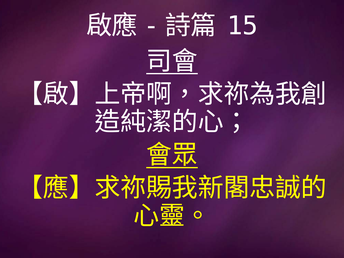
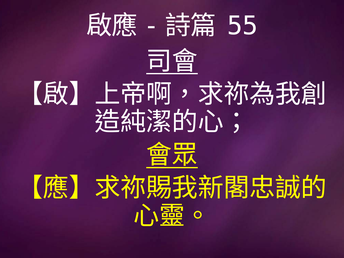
15: 15 -> 55 (243, 26)
